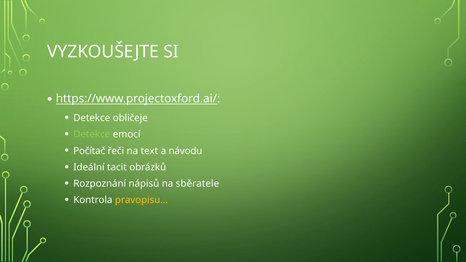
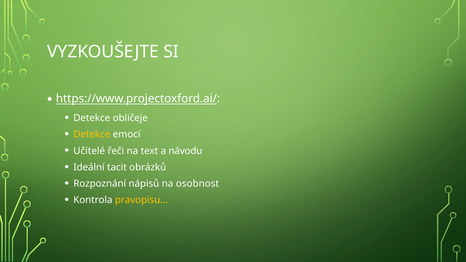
Detekce colour: light green -> yellow (92, 134)
Počítač: Počítač -> Učitelé (89, 151)
sběratele: sběratele -> osobnost (197, 184)
